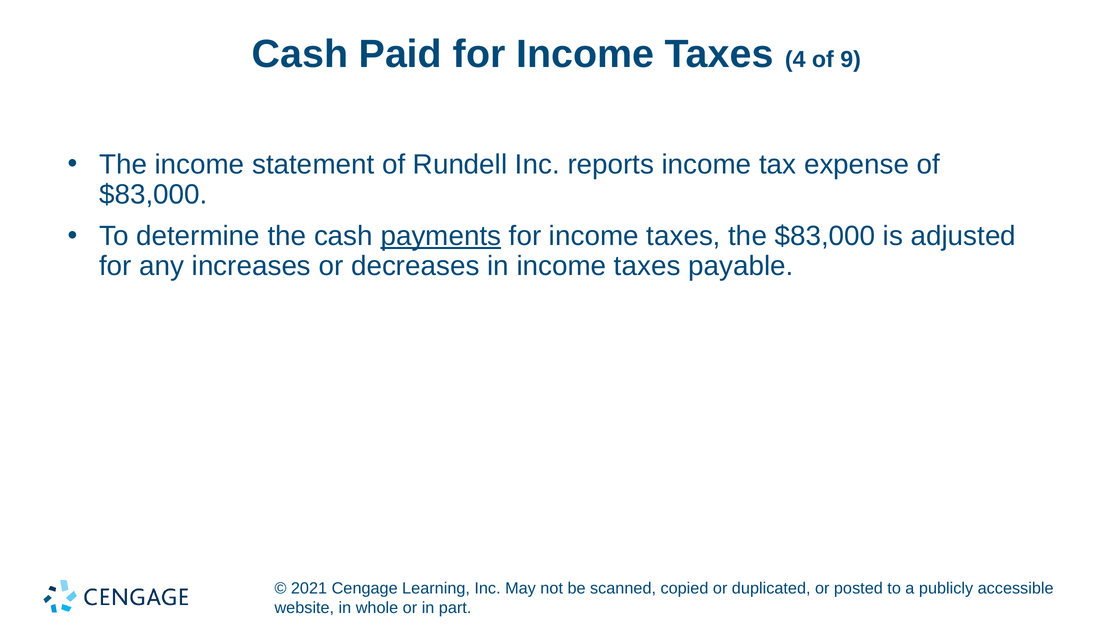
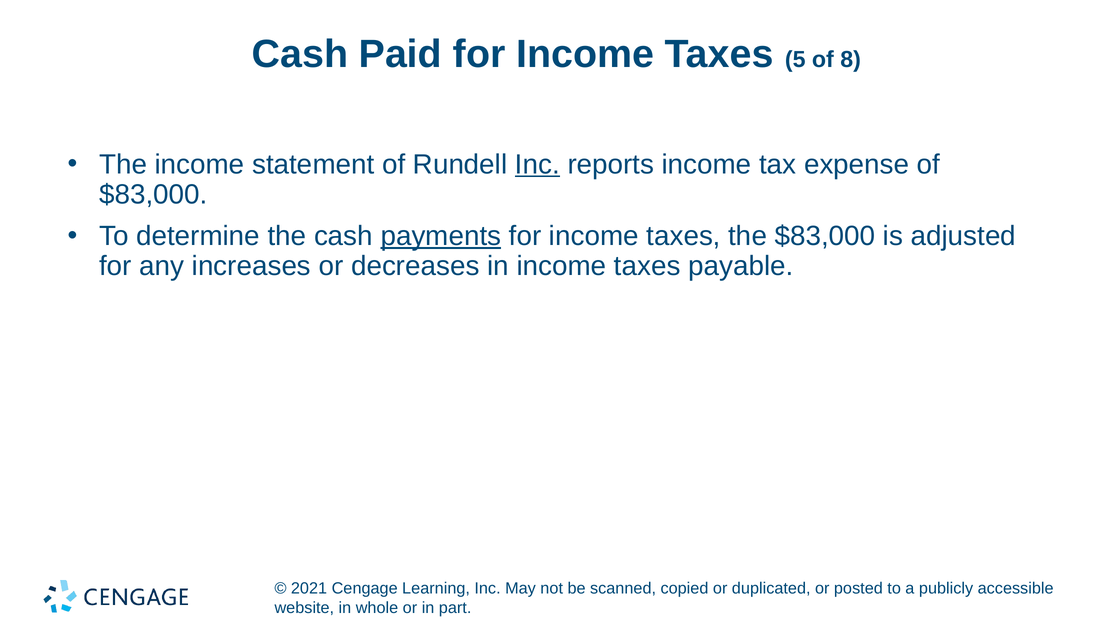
4: 4 -> 5 (795, 60)
9: 9 -> 8 (851, 60)
Inc underline: none -> present (537, 164)
